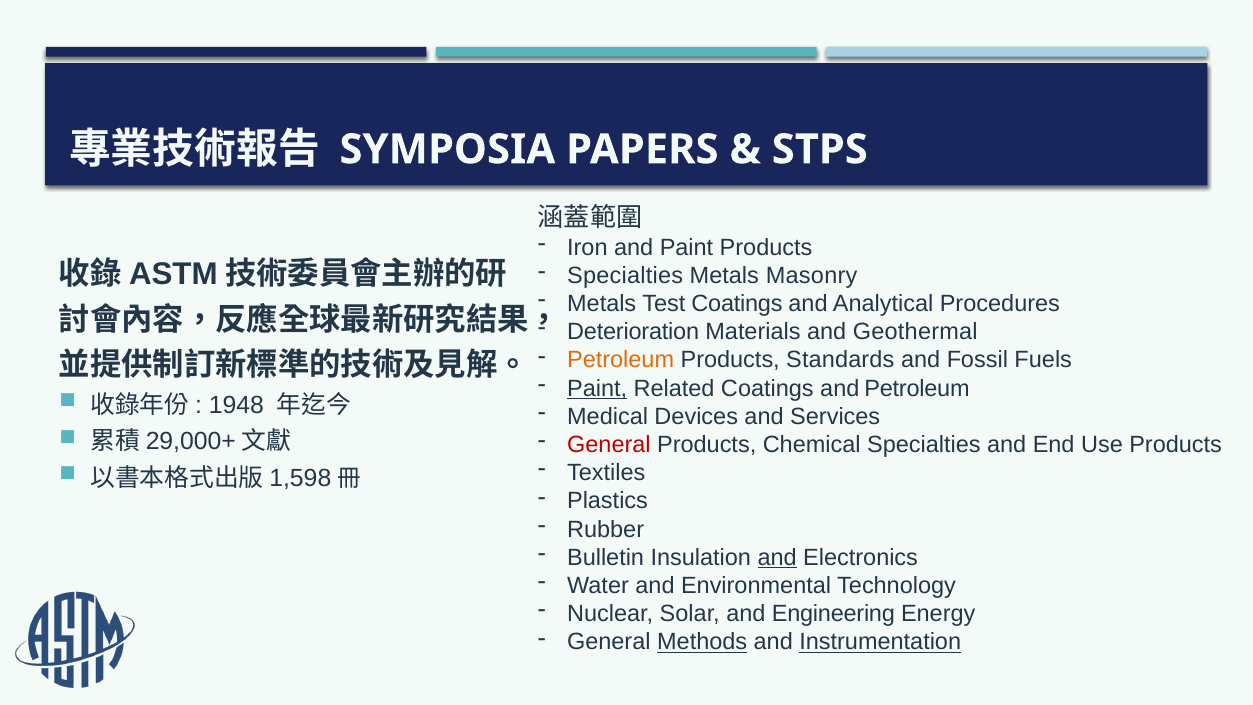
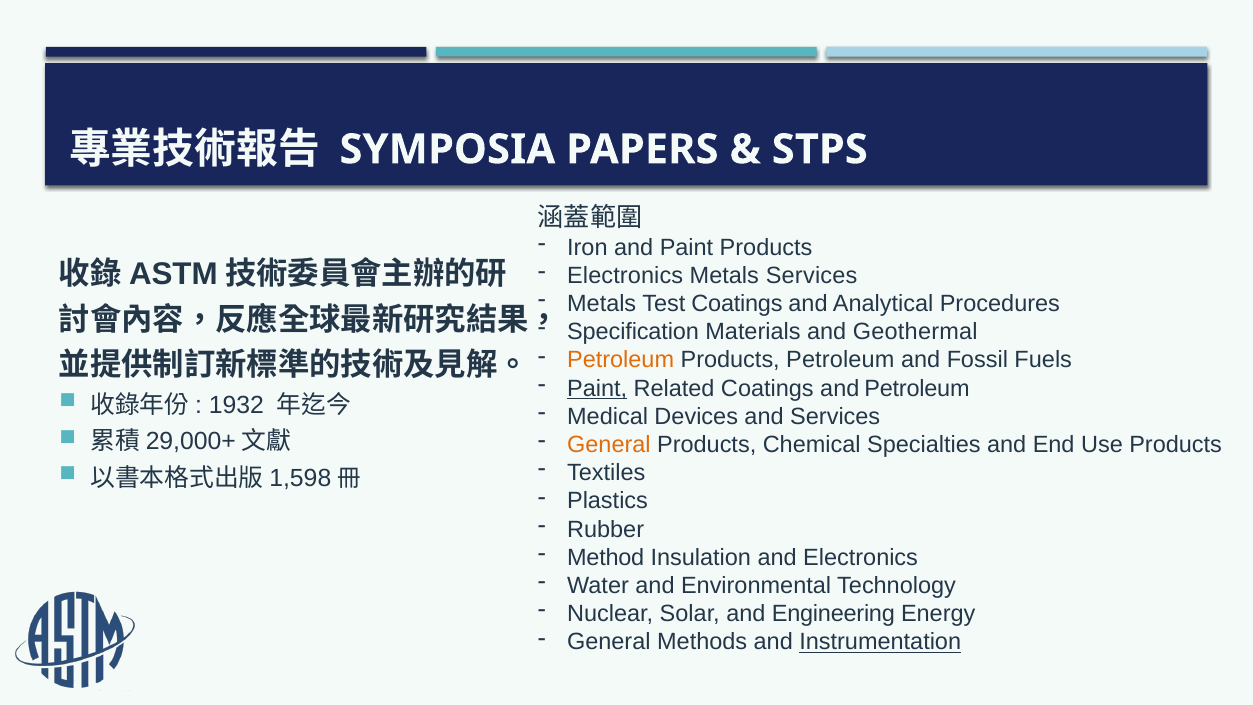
Specialties: Specialties -> Electronics (625, 275)
Metals Masonry: Masonry -> Services (812, 275)
Deterioration: Deterioration -> Specification (633, 332)
Products Standards: Standards -> Petroleum (840, 360)
1948: 1948 -> 1932 (236, 405)
General colour: red -> orange (609, 445)
Bulletin: Bulletin -> Method (606, 557)
and underline: present -> none (777, 557)
Methods underline: present -> none (702, 642)
